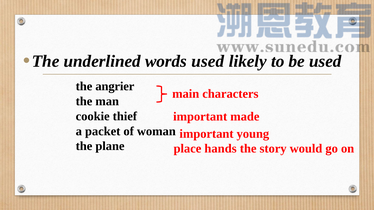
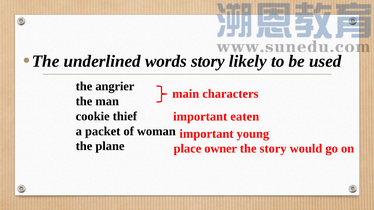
words used: used -> story (208, 61)
made: made -> eaten (245, 117)
hands: hands -> owner (221, 149)
